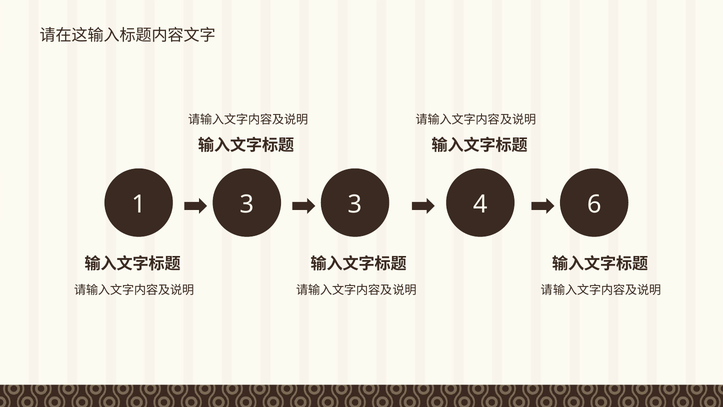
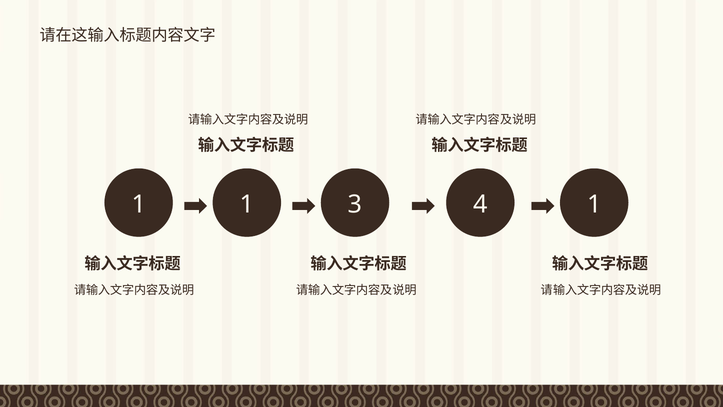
1 3: 3 -> 1 (247, 204)
4 6: 6 -> 1 (594, 204)
